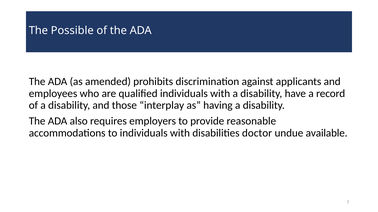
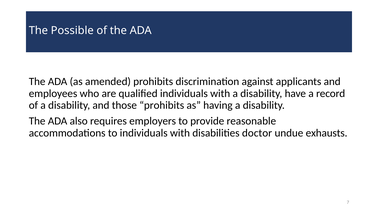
those interplay: interplay -> prohibits (162, 106)
available: available -> exhausts (327, 133)
